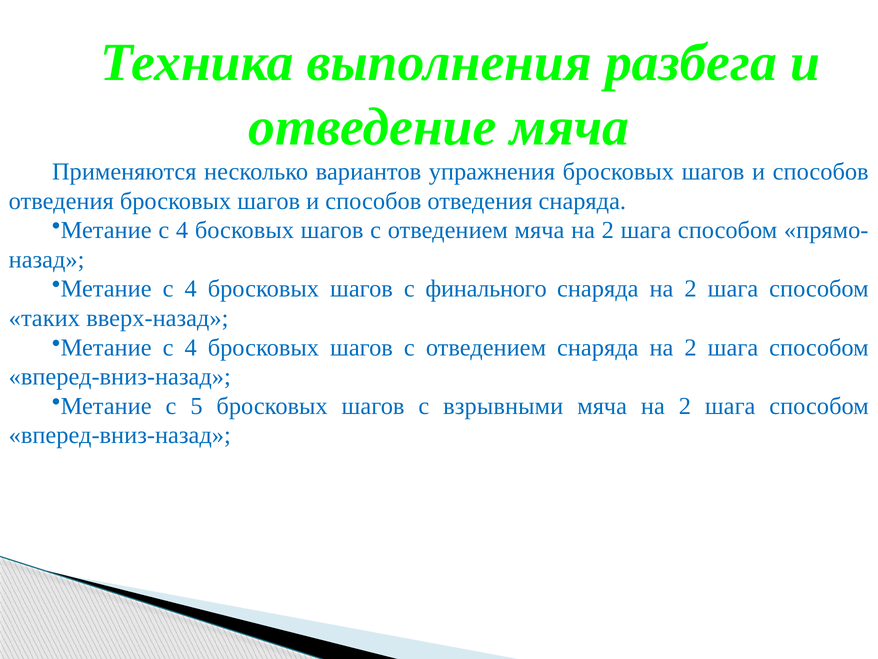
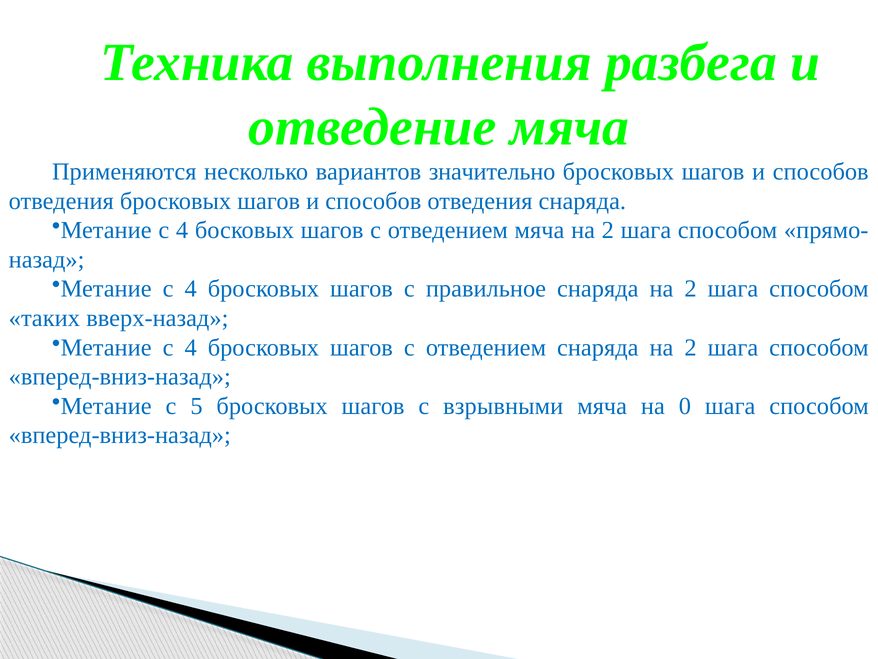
упражнения: упражнения -> значительно (492, 172)
финального: финального -> правильное (486, 289)
2: 2 -> 0 (685, 406)
